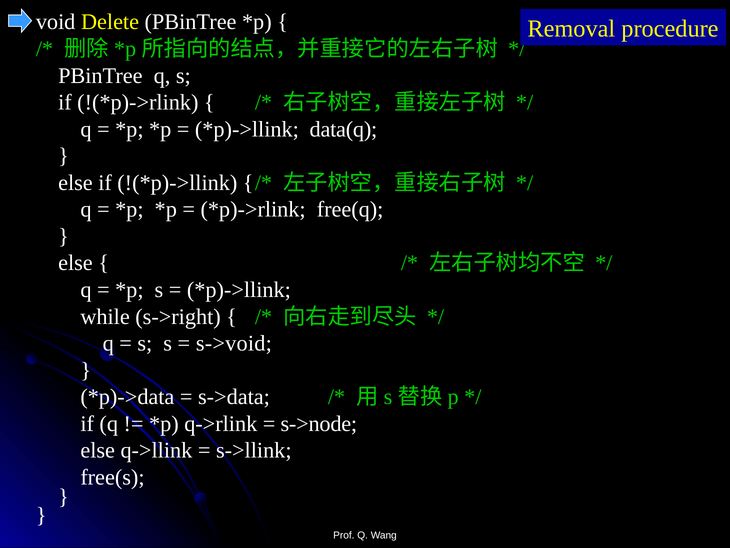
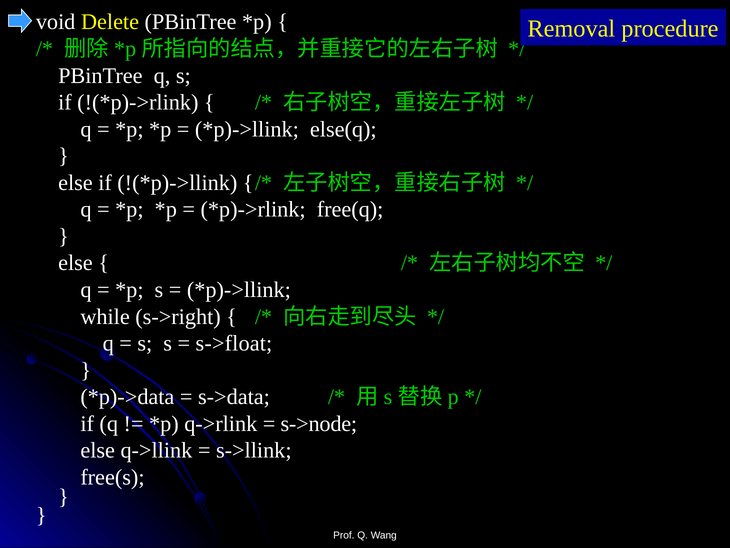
data(q: data(q -> else(q (343, 129)
s->void: s->void -> s->float (234, 343)
